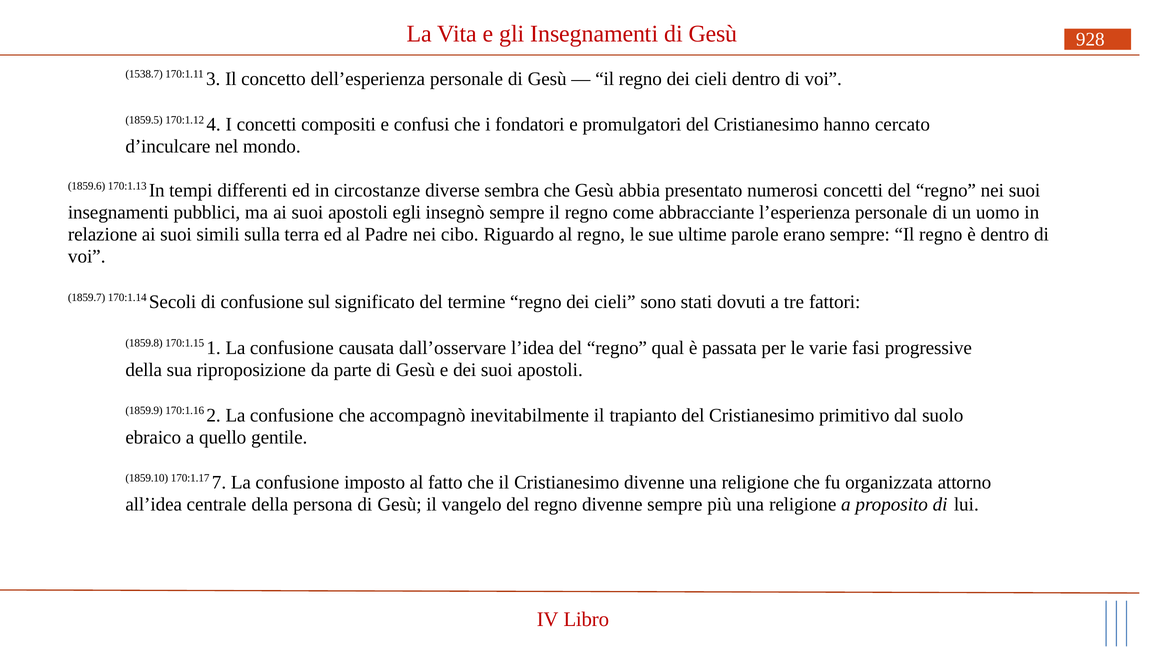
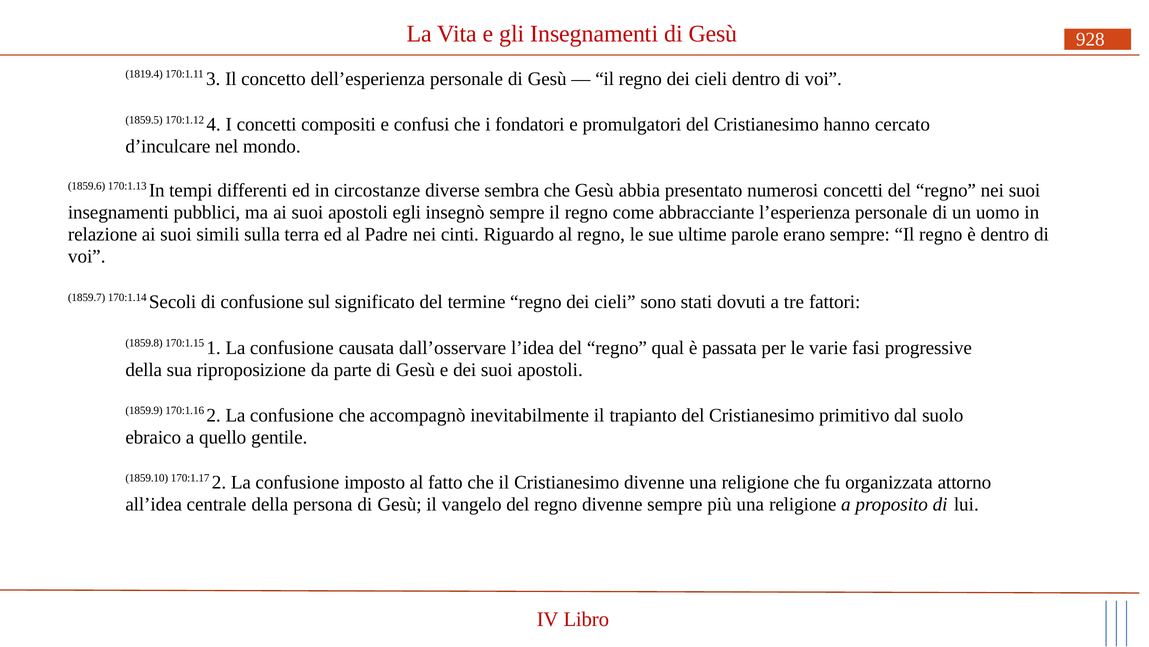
1538.7: 1538.7 -> 1819.4 (144, 74)
cibo: cibo -> cinti (460, 234)
170:1.17 7: 7 -> 2 (219, 483)
